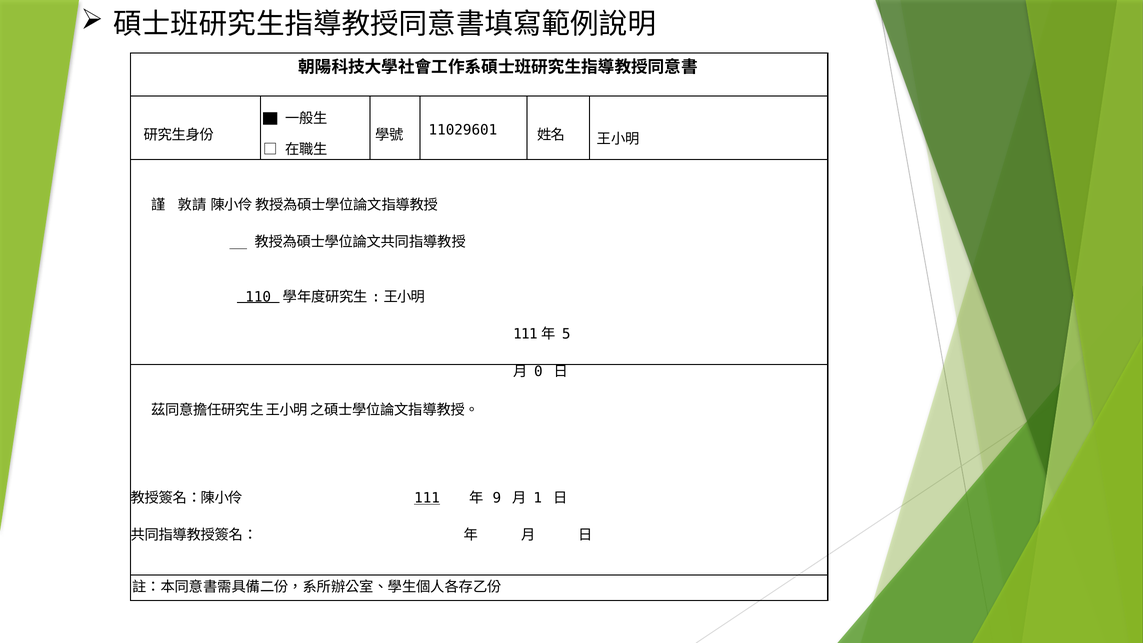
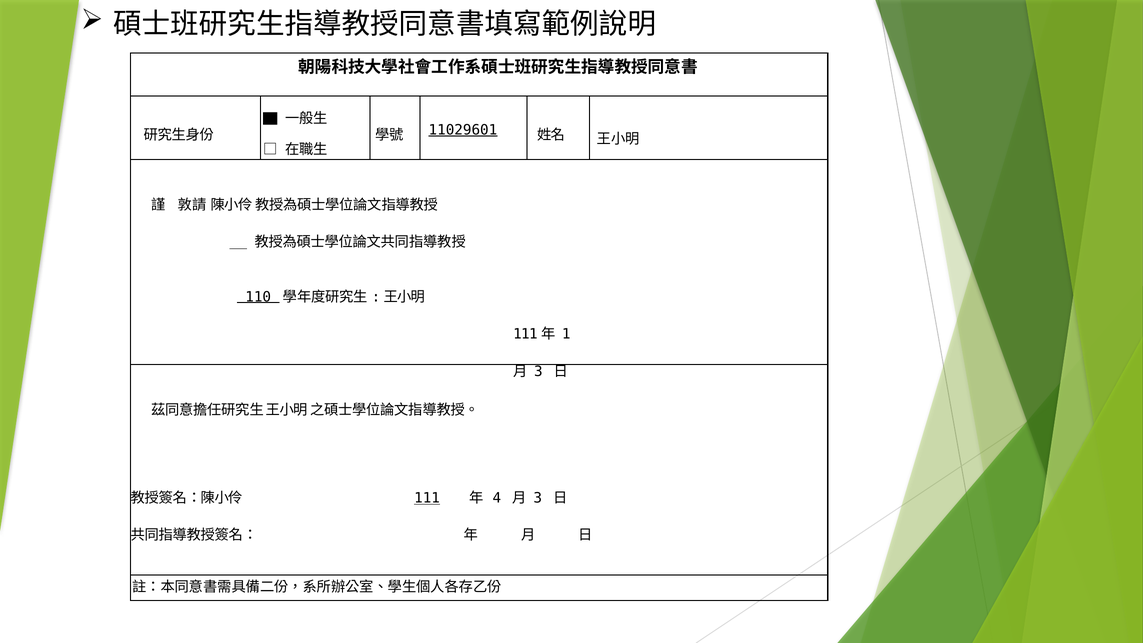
11029601 underline: none -> present (463, 130)
5: 5 -> 1 (566, 334)
0: 0 -> 3 (538, 371)
9: 9 -> 4 (497, 498)
1: 1 -> 3 (538, 498)
